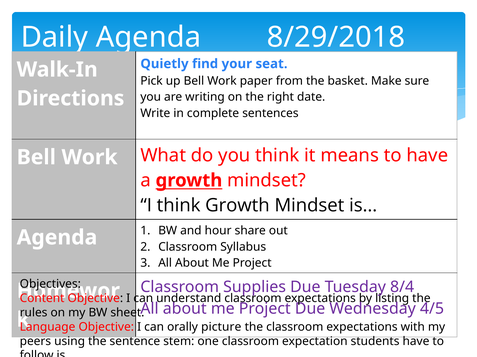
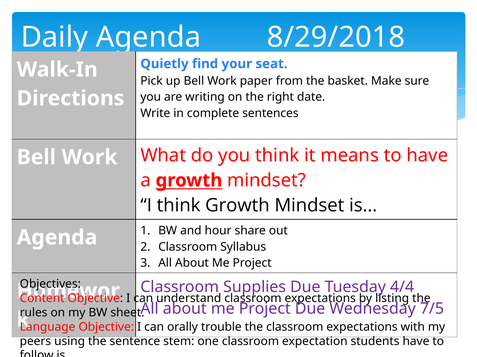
8/4: 8/4 -> 4/4 (402, 288)
4/5: 4/5 -> 7/5 (432, 309)
picture: picture -> trouble (221, 328)
